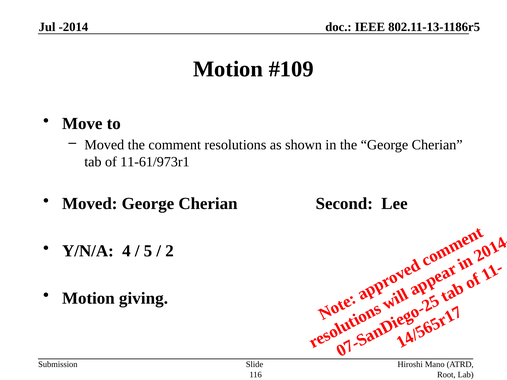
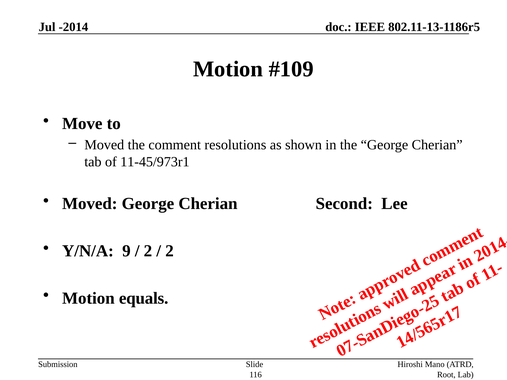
11-61/973r1: 11-61/973r1 -> 11-45/973r1 (155, 162)
Y/N/A 4: 4 -> 9 (126, 251)
5: 5 -> 2 (148, 251)
giving: giving -> equals (144, 298)
